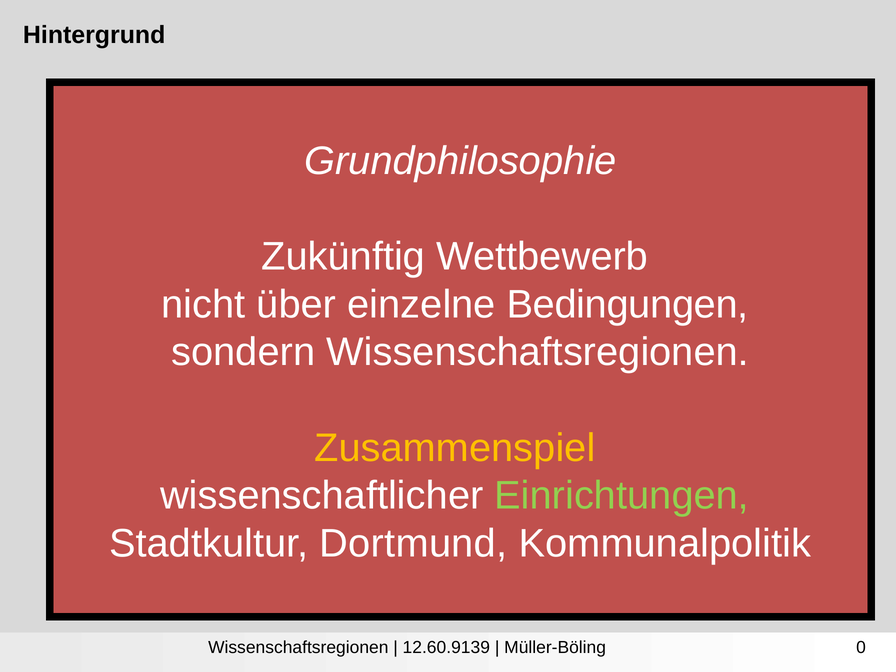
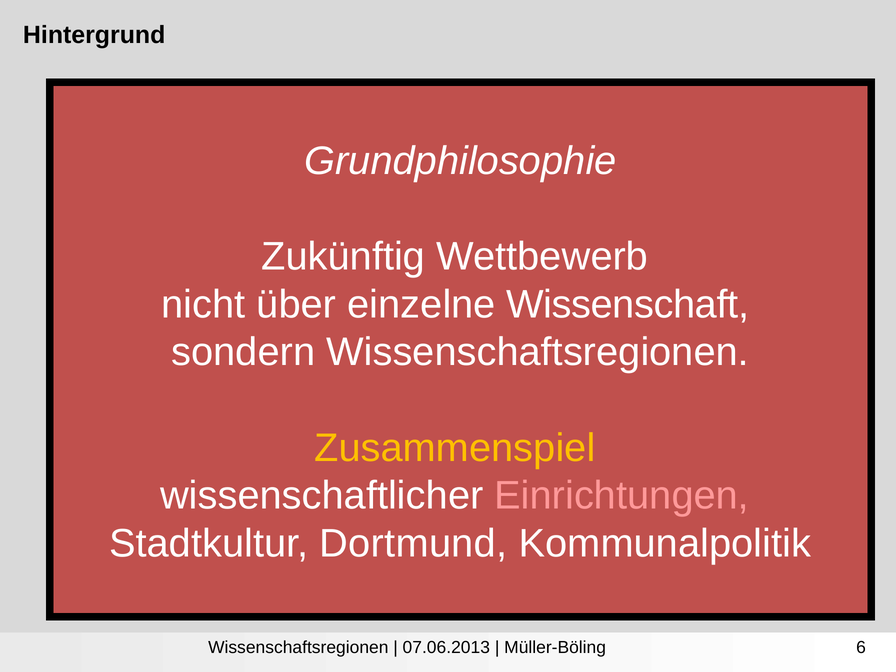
einzelne Bedingungen: Bedingungen -> Wissenschaft (628, 305)
Einrichtungen colour: light green -> pink (622, 496)
12.60.9139: 12.60.9139 -> 07.06.2013 (446, 648)
0: 0 -> 6 (861, 648)
